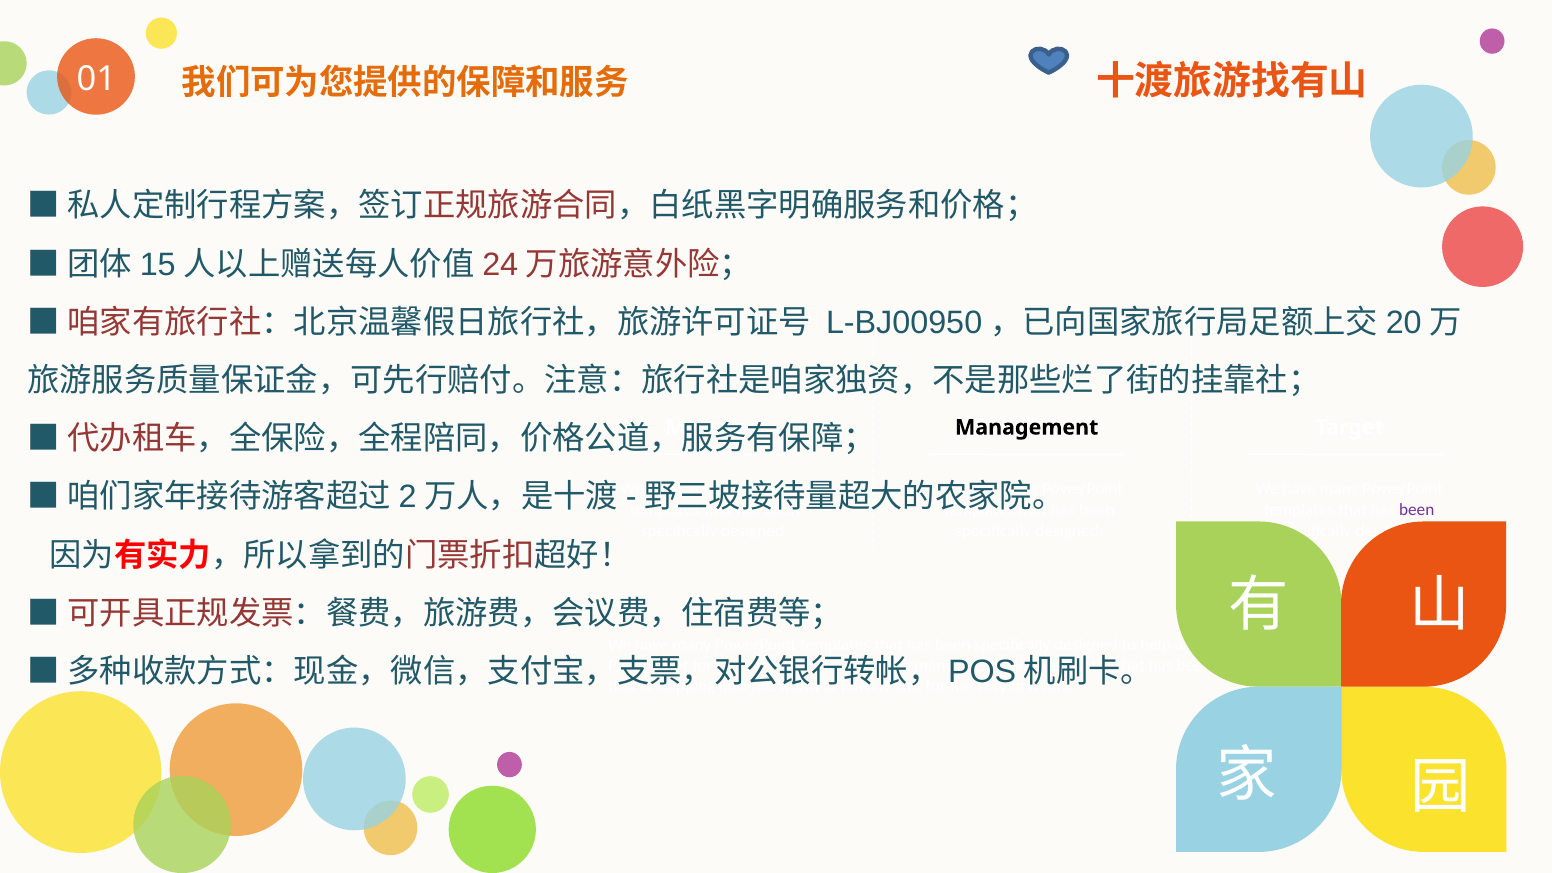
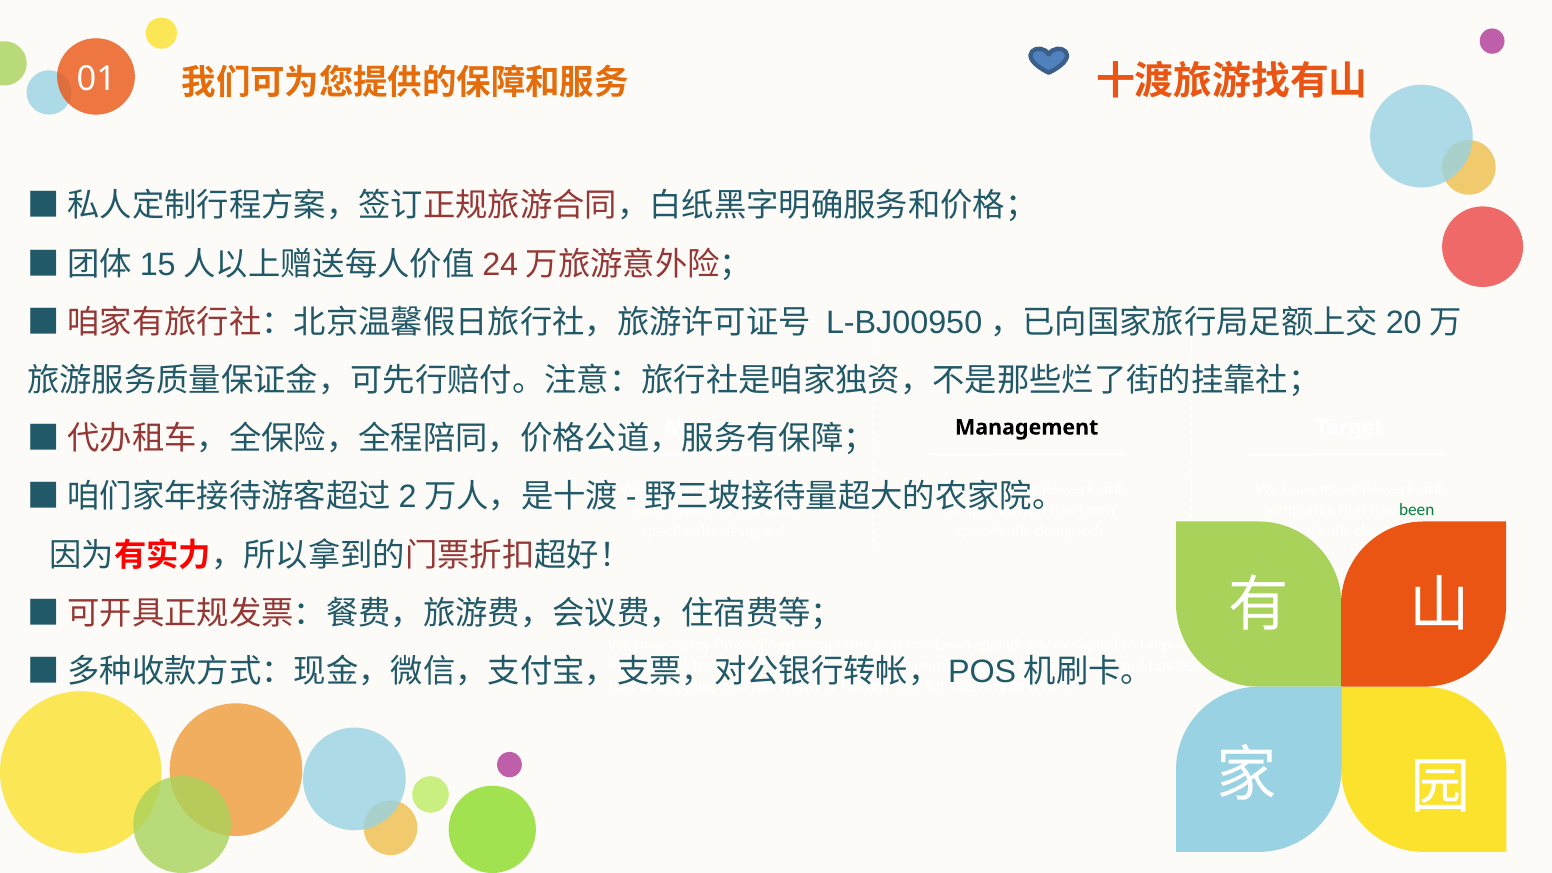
been colour: purple -> green (1417, 510)
